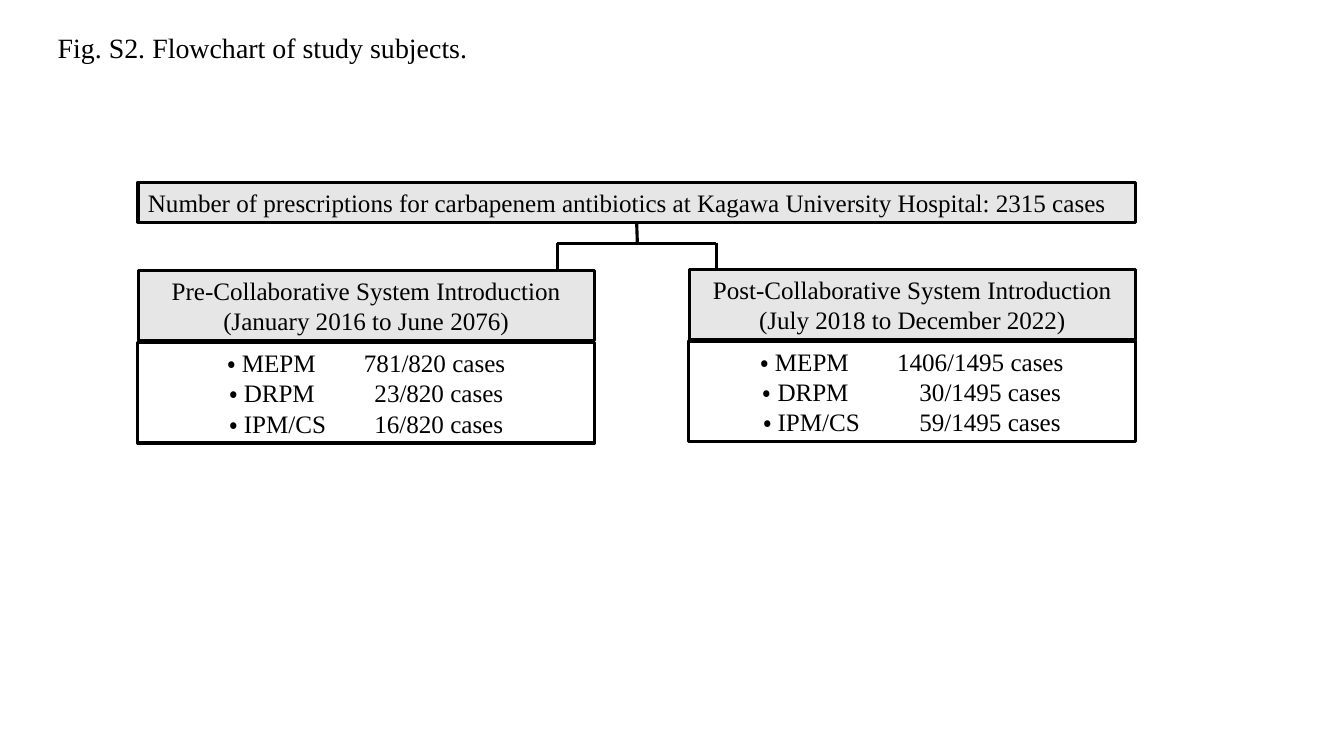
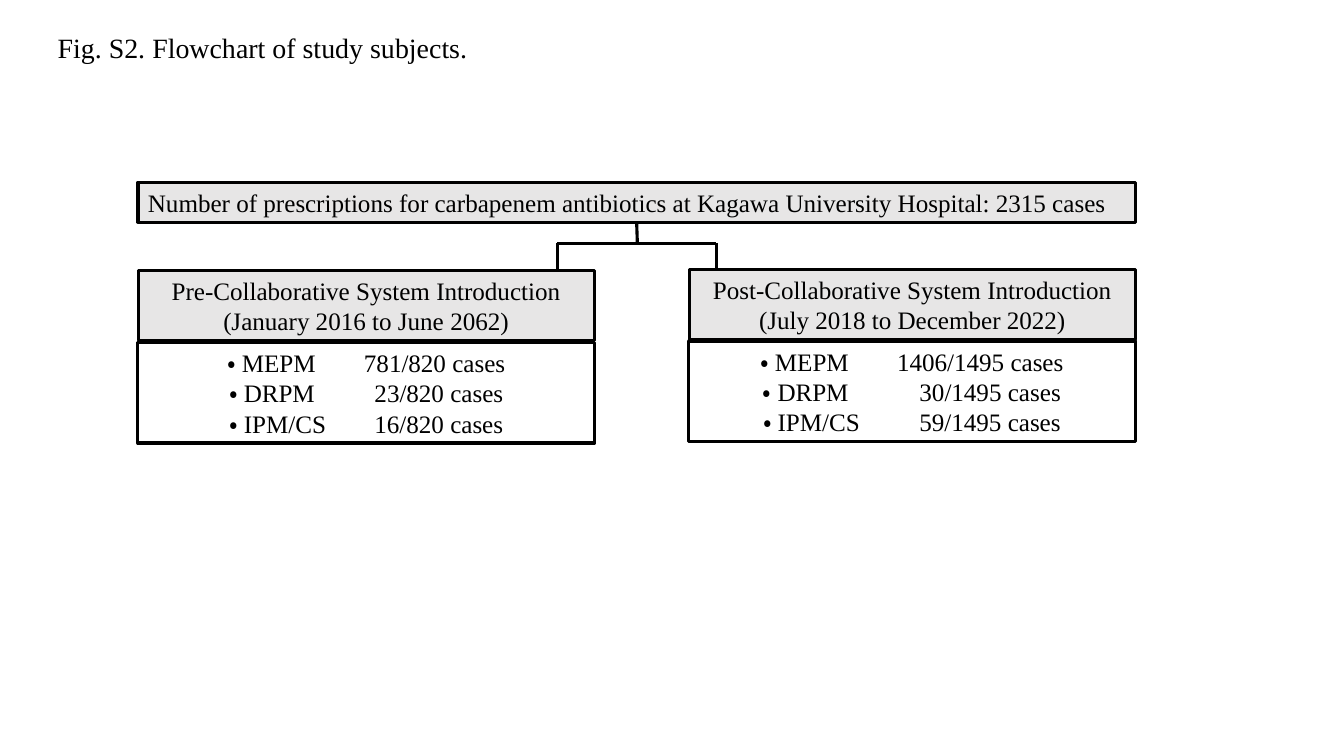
2076: 2076 -> 2062 (480, 322)
